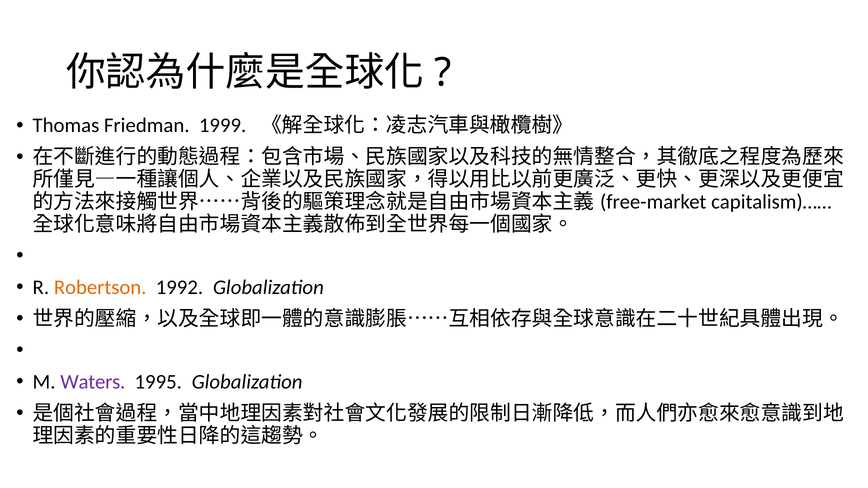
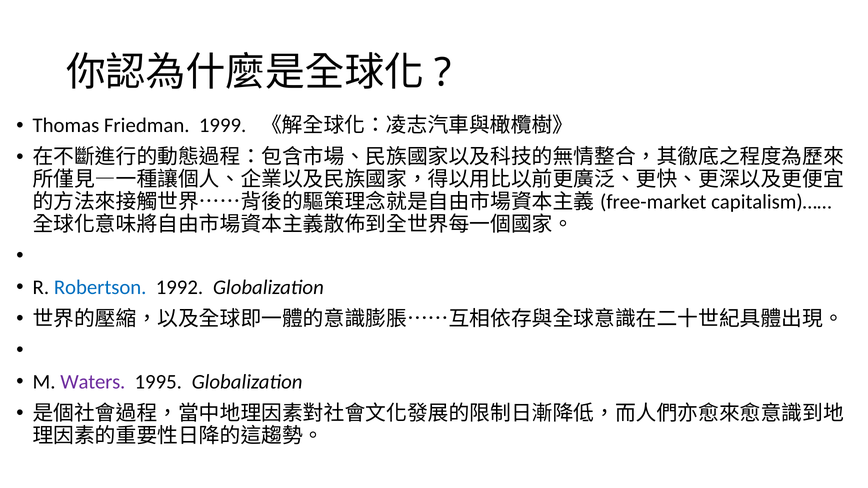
Robertson colour: orange -> blue (100, 288)
